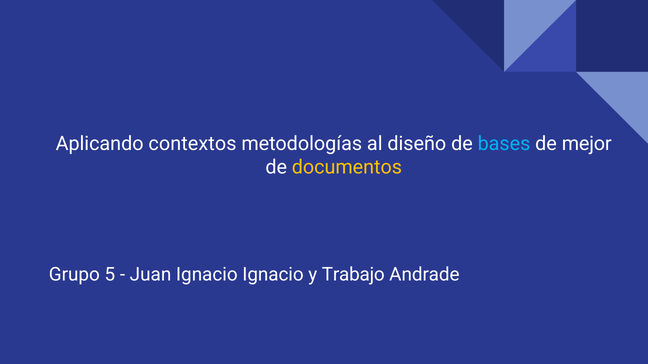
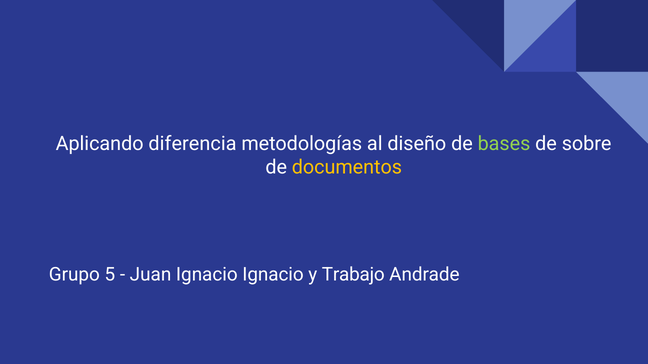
contextos: contextos -> diferencia (192, 144)
bases colour: light blue -> light green (504, 144)
mejor: mejor -> sobre (587, 144)
